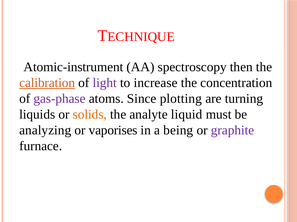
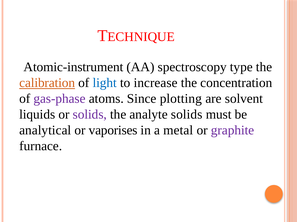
then: then -> type (241, 67)
light colour: purple -> blue (105, 83)
turning: turning -> solvent (244, 99)
solids colour: orange -> purple (90, 115)
analyte liquid: liquid -> solids (187, 115)
analyzing: analyzing -> analytical (45, 131)
being: being -> metal (178, 131)
